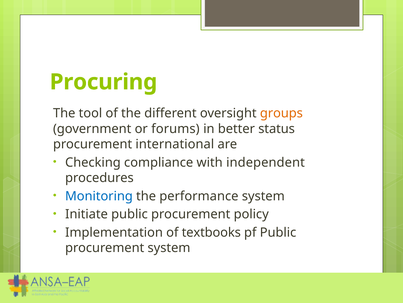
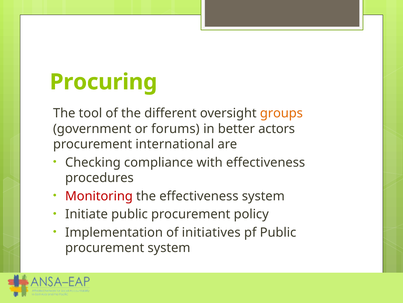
status: status -> actors (277, 128)
with independent: independent -> effectiveness (266, 162)
Monitoring colour: blue -> red (99, 196)
the performance: performance -> effectiveness (199, 196)
textbooks: textbooks -> initiatives (211, 232)
